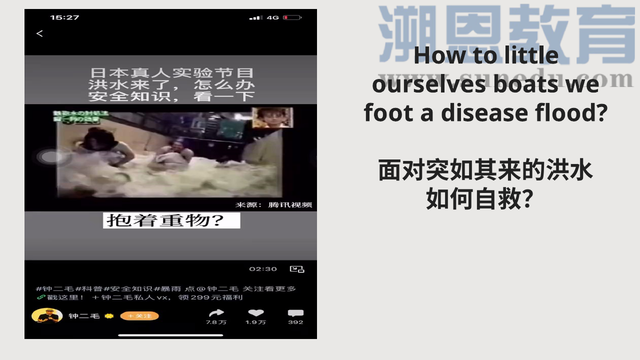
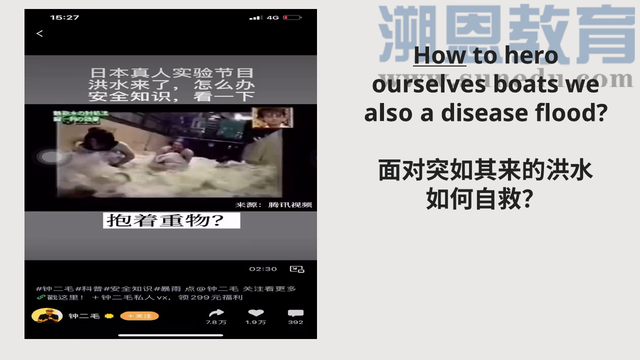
How underline: none -> present (440, 56)
little: little -> hero (531, 56)
foot: foot -> also (388, 113)
